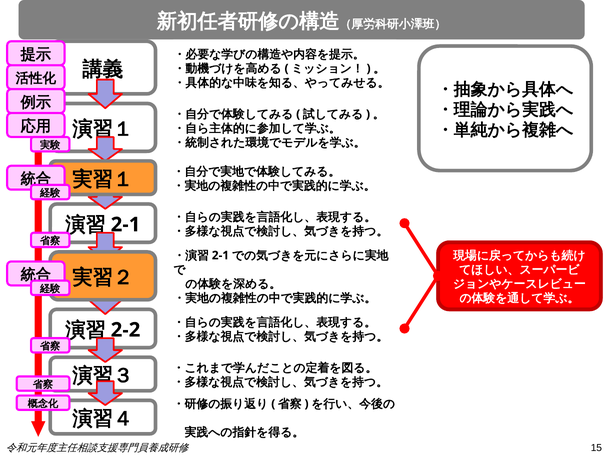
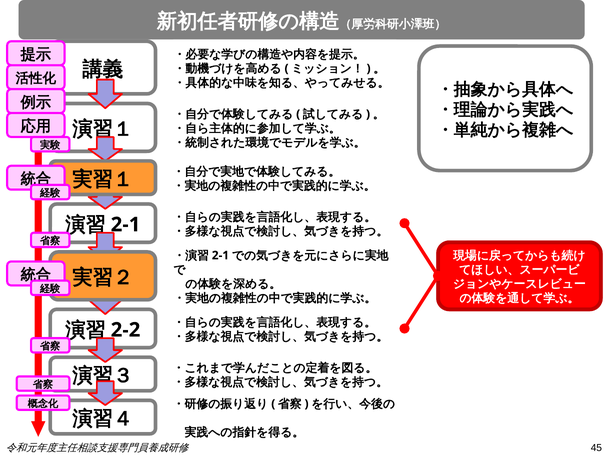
15: 15 -> 45 (596, 448)
